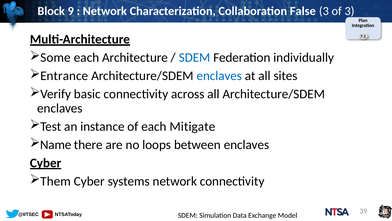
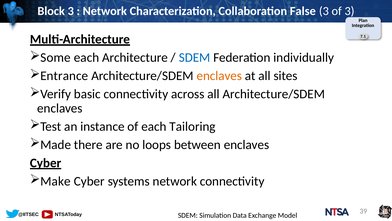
Block 9: 9 -> 3 (71, 11)
enclaves colour: blue -> orange (219, 76)
Mitigate: Mitigate -> Tailoring (193, 126)
Name: Name -> Made (56, 144)
Them: Them -> Make (56, 181)
